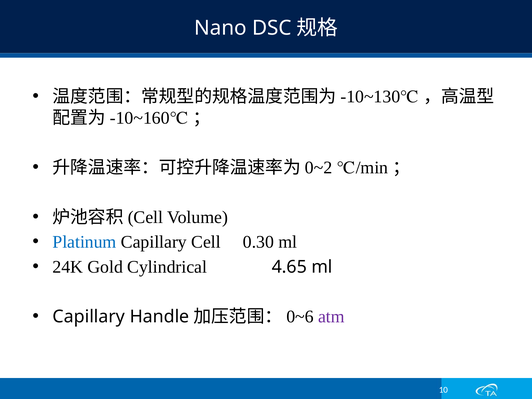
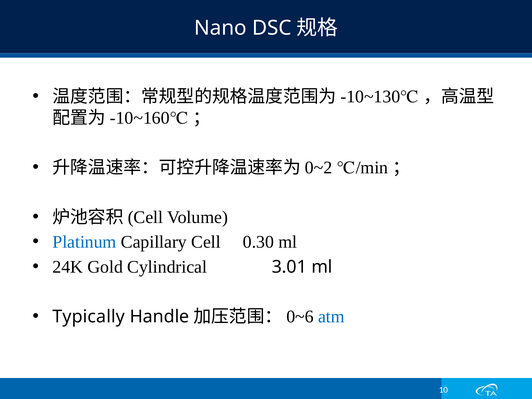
4.65: 4.65 -> 3.01 (289, 267)
Capillary: Capillary -> Typically (89, 317)
atm colour: purple -> blue (331, 317)
